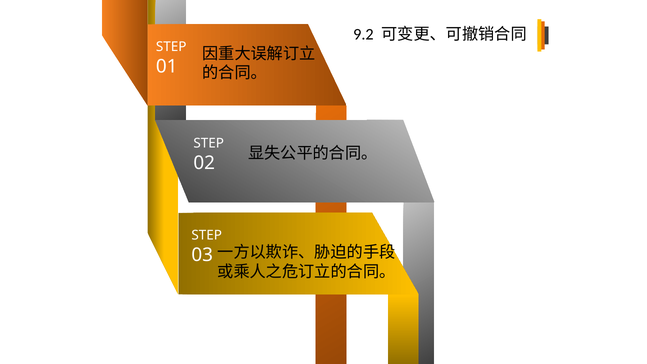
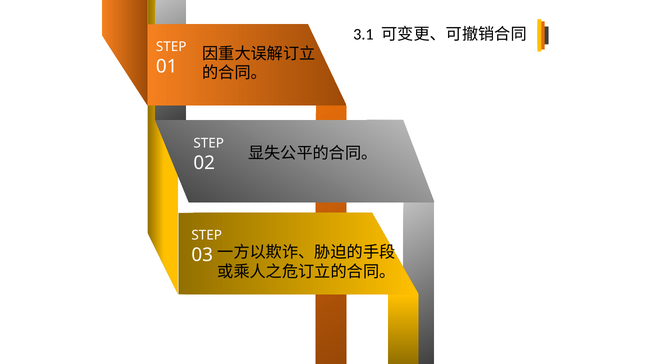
9.2: 9.2 -> 3.1 (363, 35)
